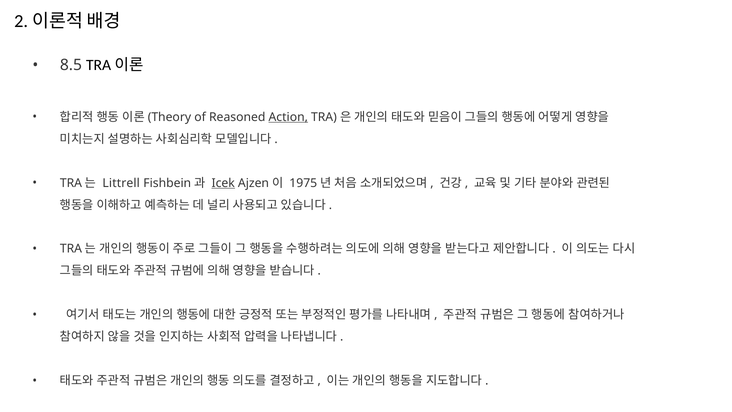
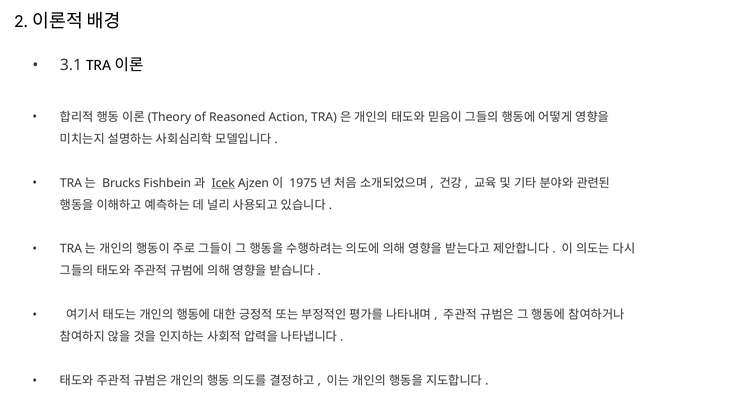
8.5: 8.5 -> 3.1 (71, 65)
Action underline: present -> none (288, 117)
Littrell: Littrell -> Brucks (121, 183)
